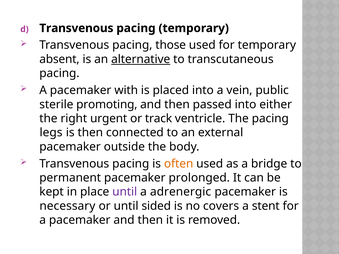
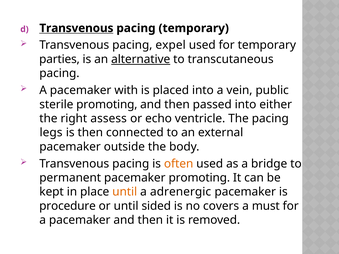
Transvenous underline: none -> present (76, 28)
those: those -> expel (171, 45)
absent: absent -> parties (59, 59)
urgent: urgent -> assess (109, 119)
track: track -> echo (159, 119)
pacemaker prolonged: prolonged -> promoting (199, 178)
until colour: purple -> orange (125, 192)
necessary: necessary -> procedure (68, 206)
stent: stent -> must (266, 206)
